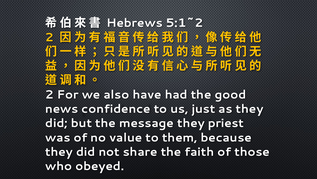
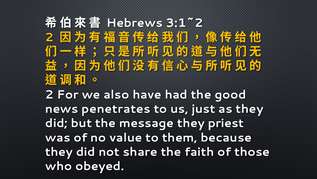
5:1~2: 5:1~2 -> 3:1~2 (184, 23)
confidence: confidence -> penetrates (116, 109)
